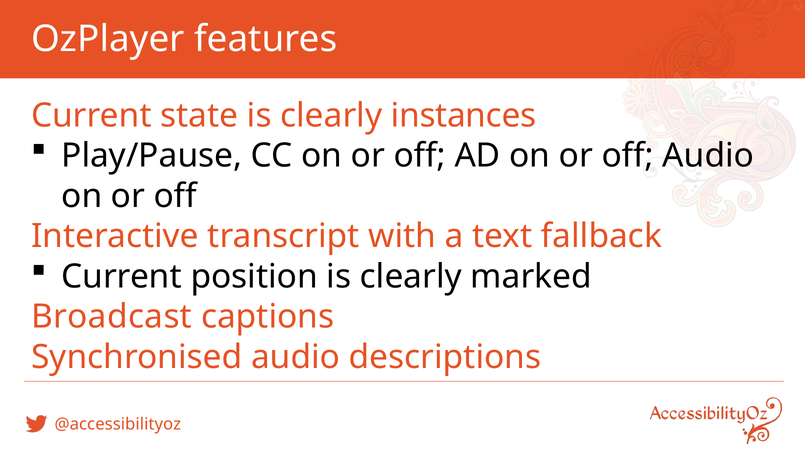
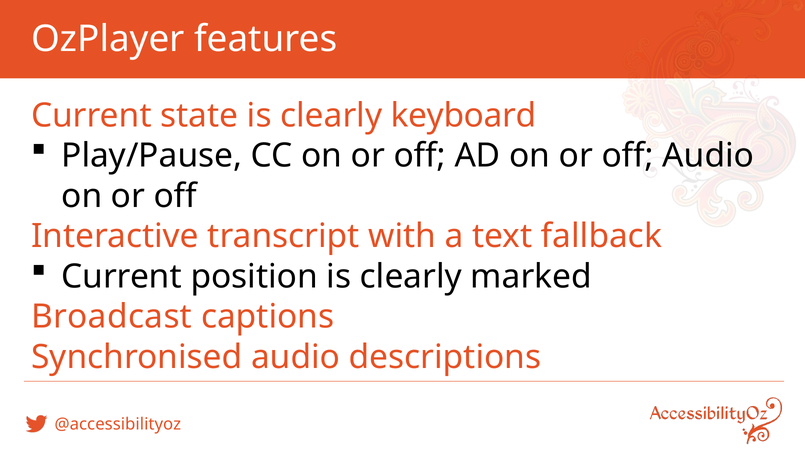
instances: instances -> keyboard (464, 115)
